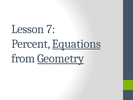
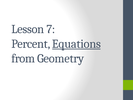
Geometry underline: present -> none (61, 58)
